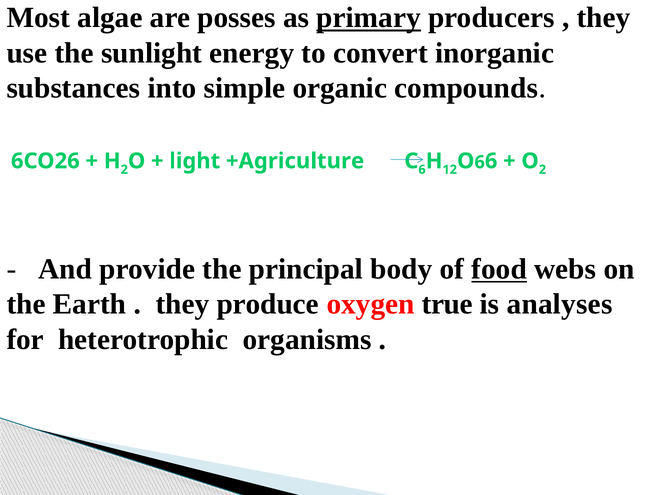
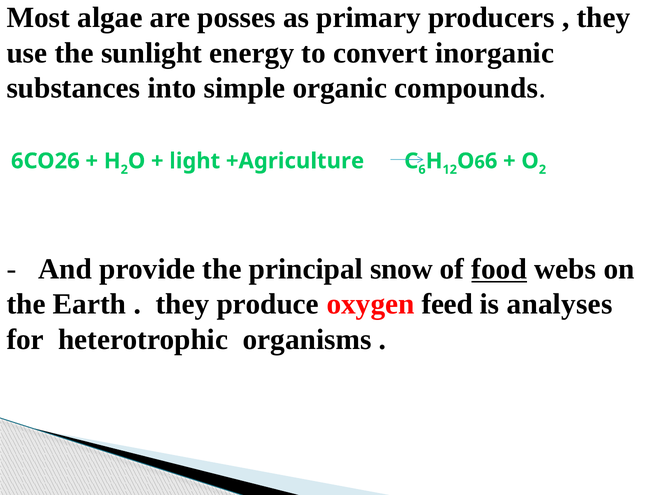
primary underline: present -> none (369, 18)
body: body -> snow (401, 269)
true: true -> feed (447, 304)
